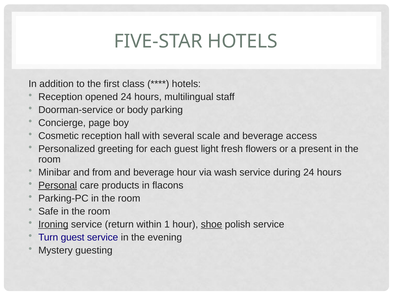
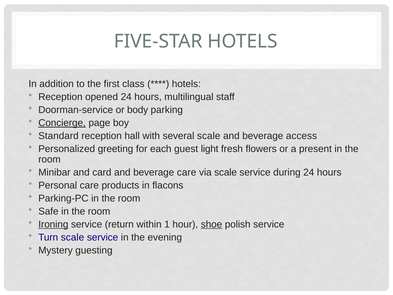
Concierge underline: none -> present (62, 123)
Cosmetic: Cosmetic -> Standard (58, 136)
from: from -> card (102, 172)
beverage hour: hour -> care (187, 172)
via wash: wash -> scale (226, 172)
Personal underline: present -> none (58, 185)
Turn guest: guest -> scale (73, 237)
